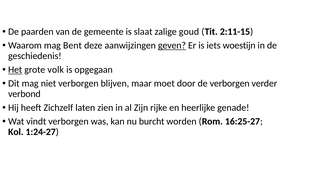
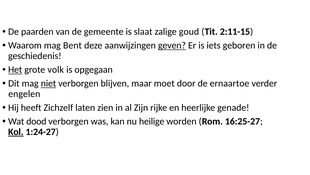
woestijn: woestijn -> geboren (239, 45)
niet underline: none -> present (48, 83)
de verborgen: verborgen -> ernaartoe (230, 83)
verbond: verbond -> engelen (24, 94)
vindt: vindt -> dood (36, 121)
burcht: burcht -> heilige (152, 121)
Kol underline: none -> present (16, 132)
